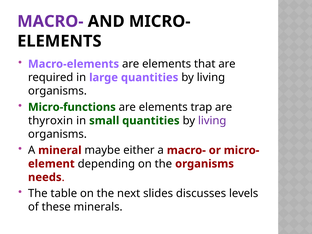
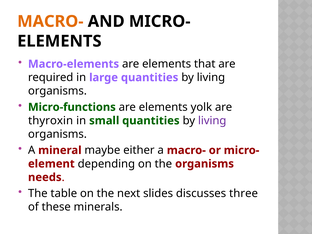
MACRO- colour: purple -> orange (50, 21)
trap: trap -> yolk (201, 107)
levels: levels -> three (244, 193)
